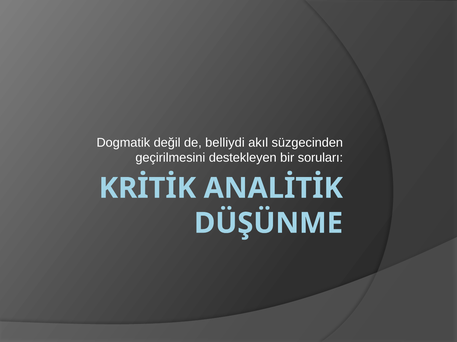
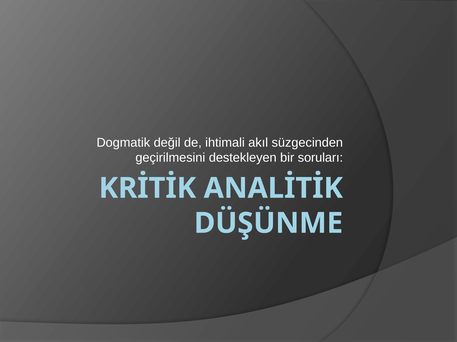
belliydi: belliydi -> ihtimali (225, 143)
